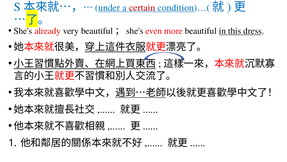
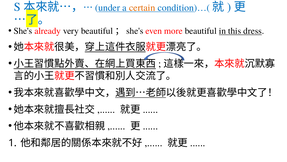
certain colour: red -> orange (142, 8)
